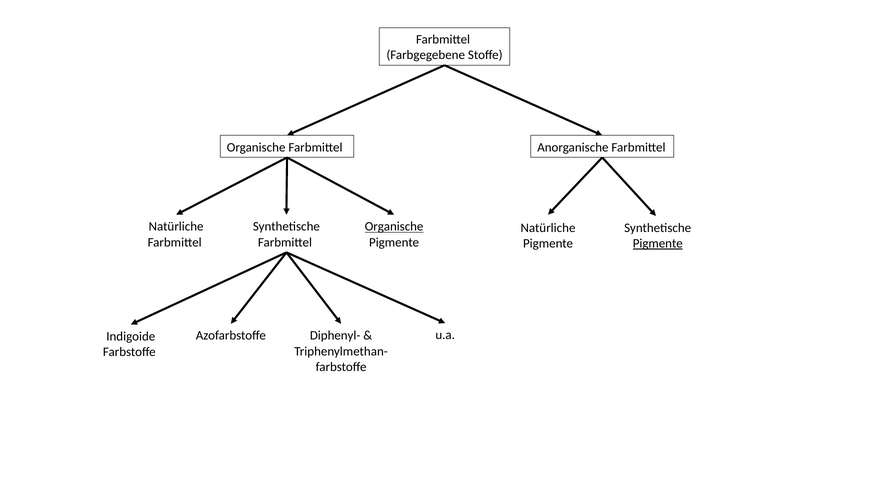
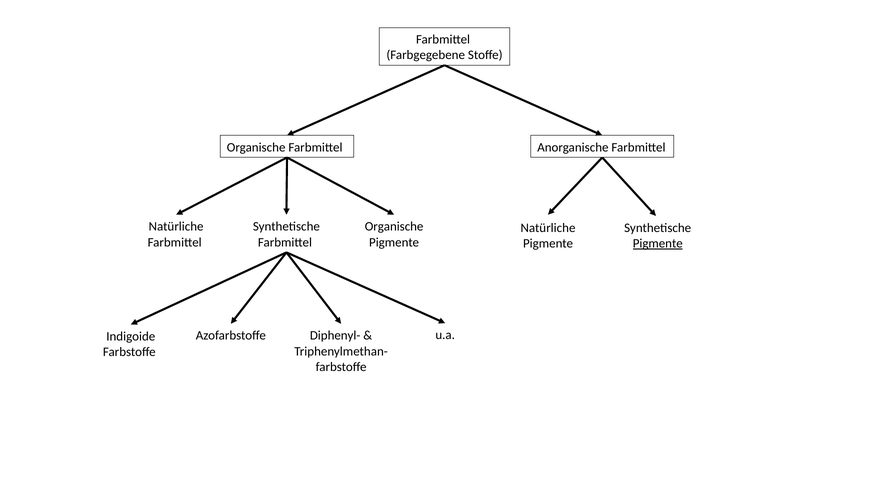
Organische underline: present -> none (394, 227)
